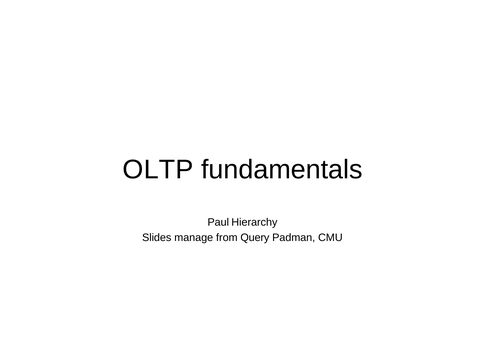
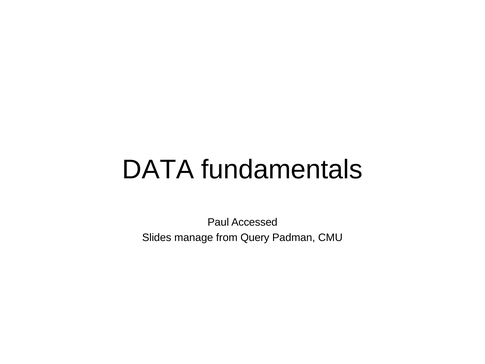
OLTP: OLTP -> DATA (158, 169)
Hierarchy: Hierarchy -> Accessed (254, 222)
